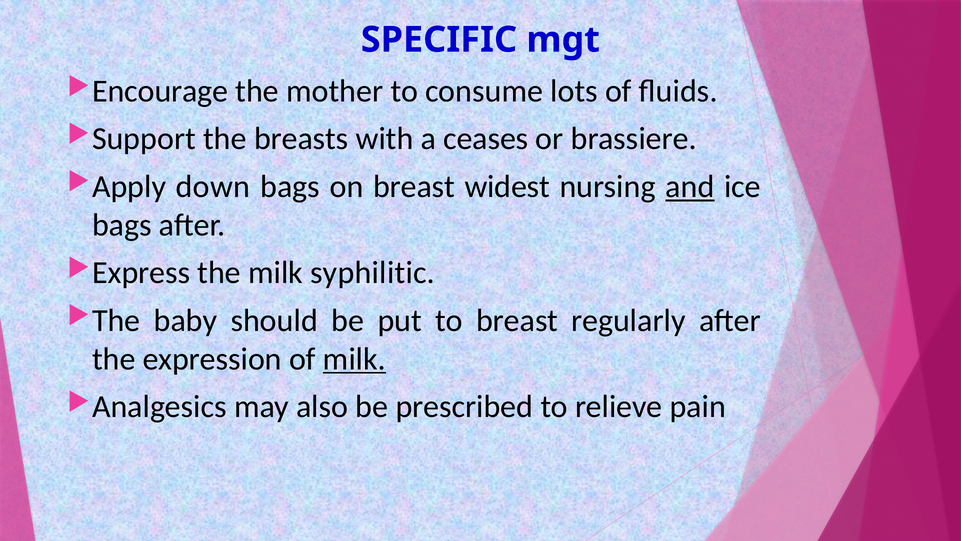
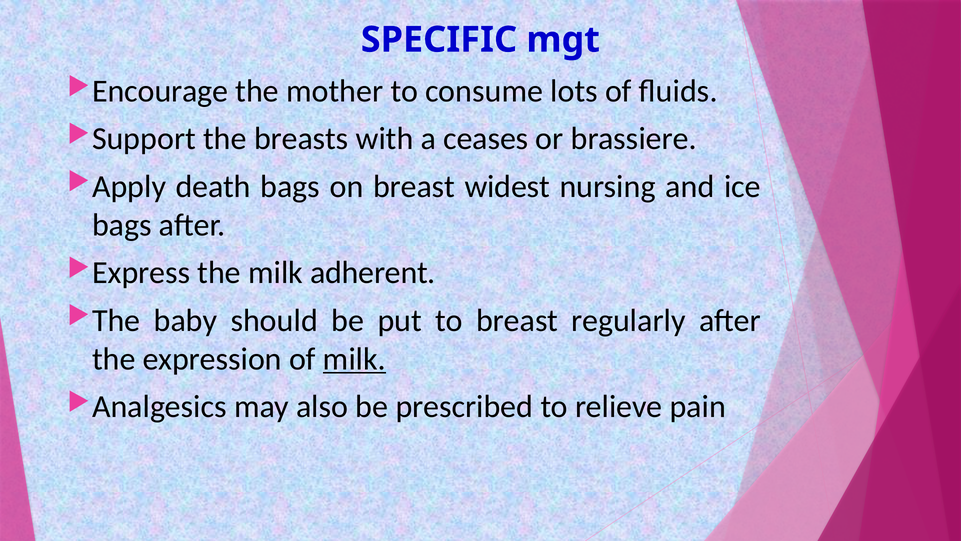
down: down -> death (213, 186)
and underline: present -> none (690, 186)
syphilitic: syphilitic -> adherent (373, 273)
